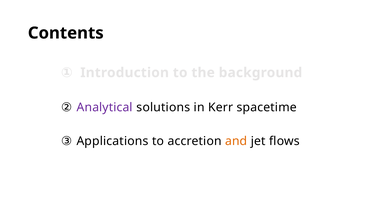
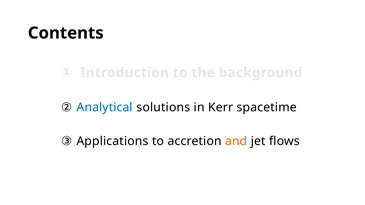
Analytical colour: purple -> blue (105, 108)
